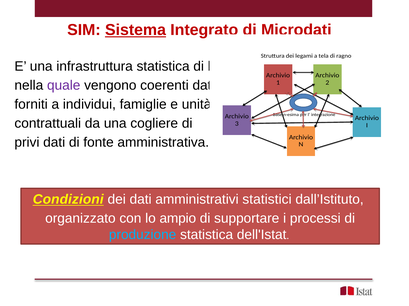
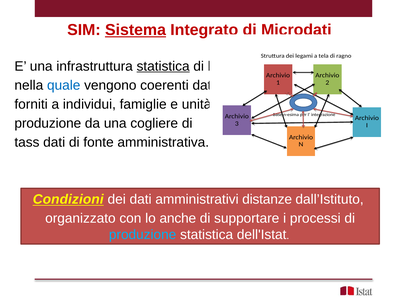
statistica underline: none -> present (163, 66)
quale colour: purple -> blue (64, 85)
contrattuali: contrattuali -> produzione (48, 124)
privi: privi -> tass (27, 143)
statistici: statistici -> distanze (267, 200)
ampio: ampio -> anche (178, 219)
